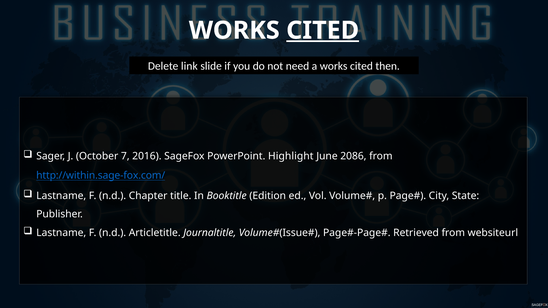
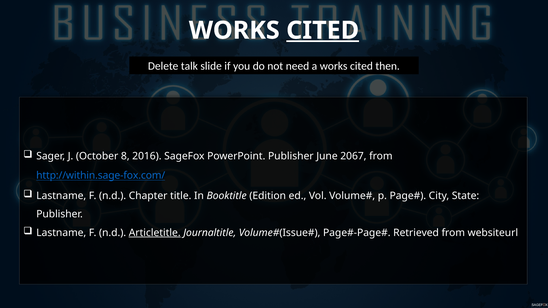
link: link -> talk (189, 66)
7: 7 -> 8 (125, 156)
PowerPoint Highlight: Highlight -> Publisher (291, 156)
2086: 2086 -> 2067 (353, 156)
Articletitle underline: none -> present (155, 233)
